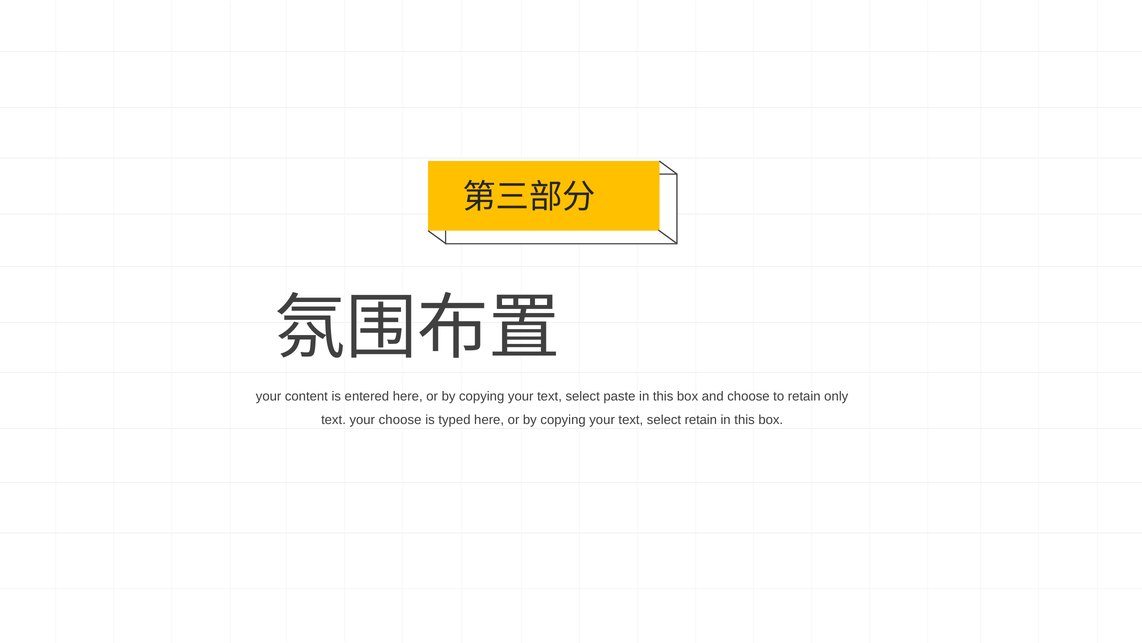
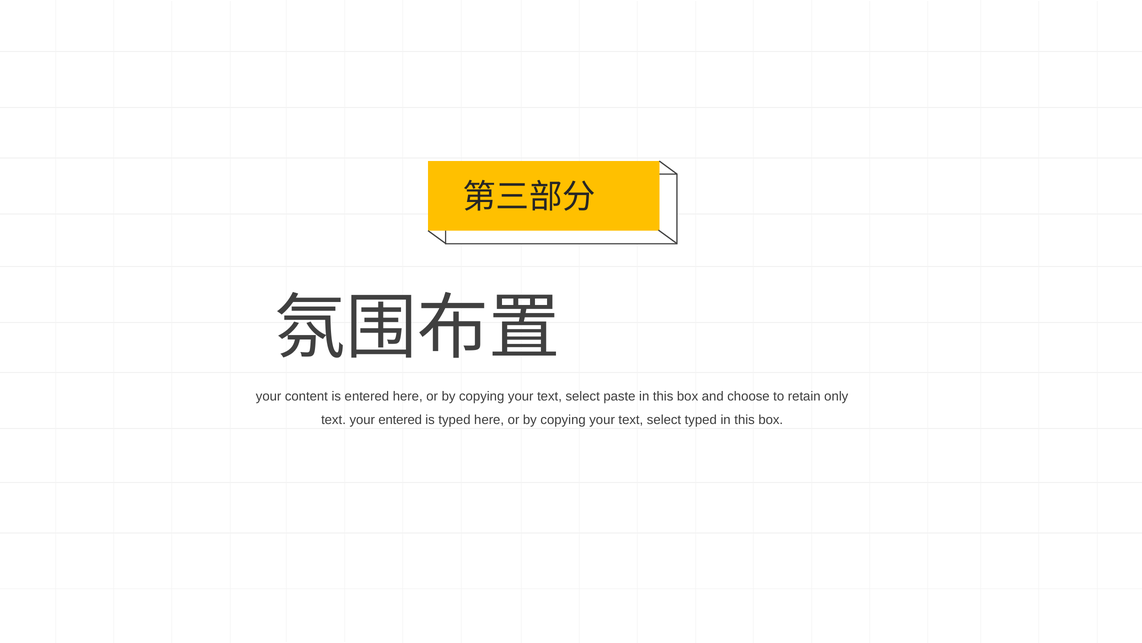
your choose: choose -> entered (400, 420)
select retain: retain -> typed (701, 420)
